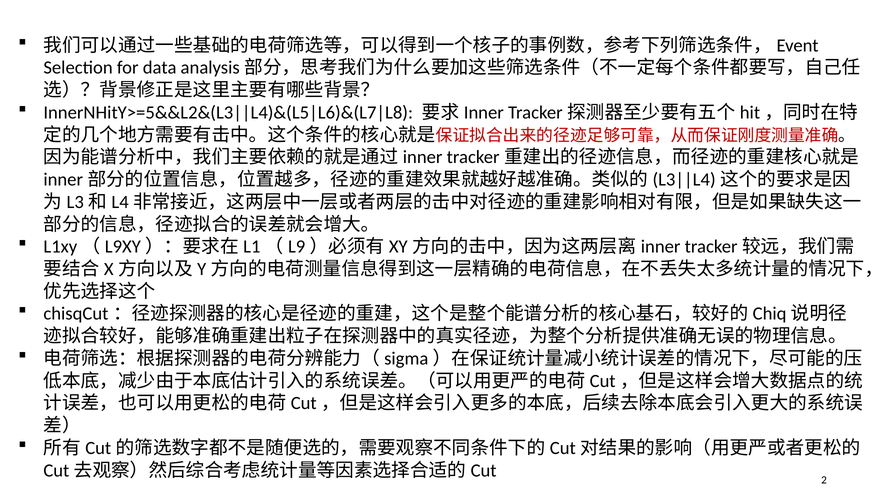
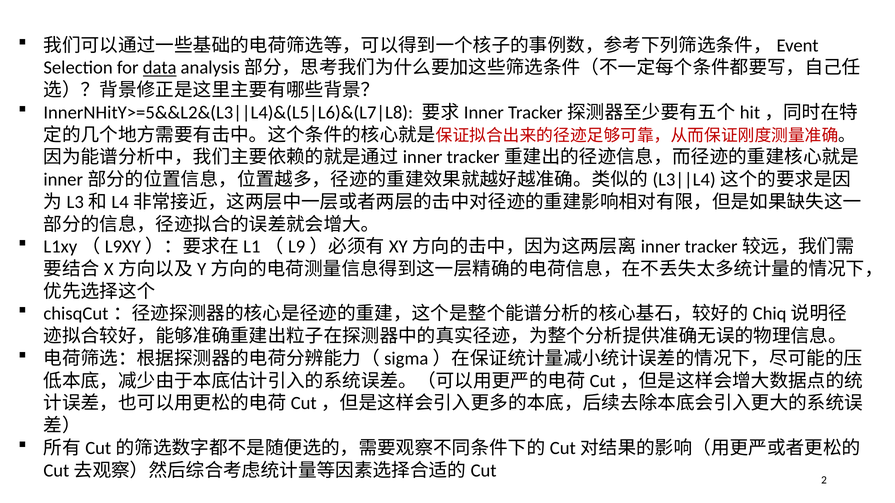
data underline: none -> present (160, 68)
